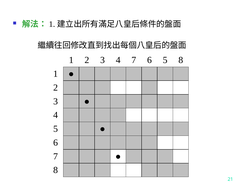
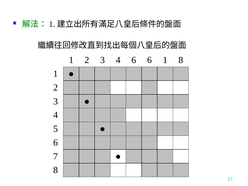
4 7: 7 -> 6 (134, 60)
6 5: 5 -> 1 (165, 60)
